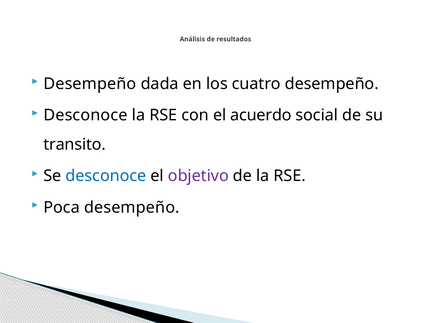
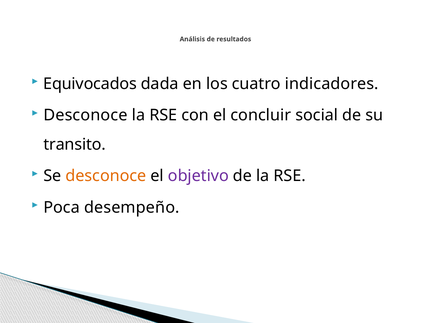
Desempeño: Desempeño -> Equivocados (90, 84)
cuatro desempeño: desempeño -> indicadores (332, 84)
acuerdo: acuerdo -> concluir (261, 115)
desconoce colour: blue -> orange (106, 176)
